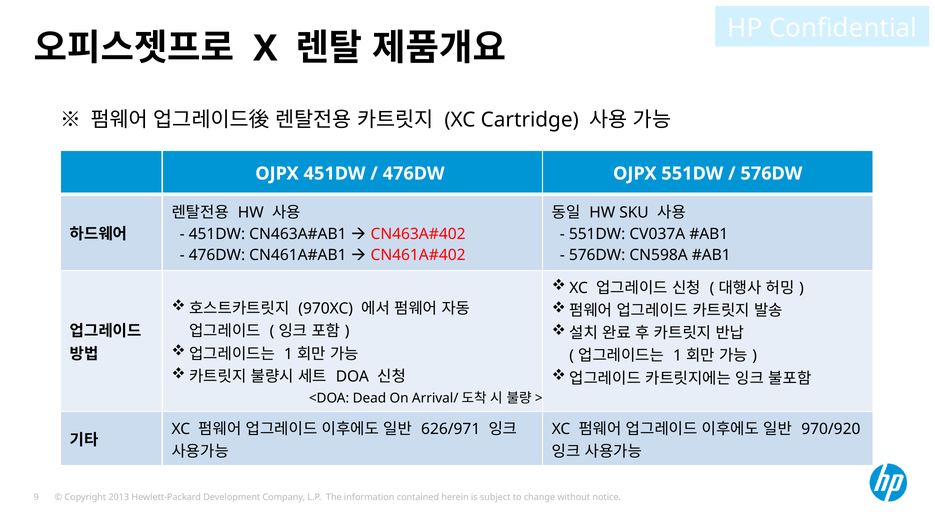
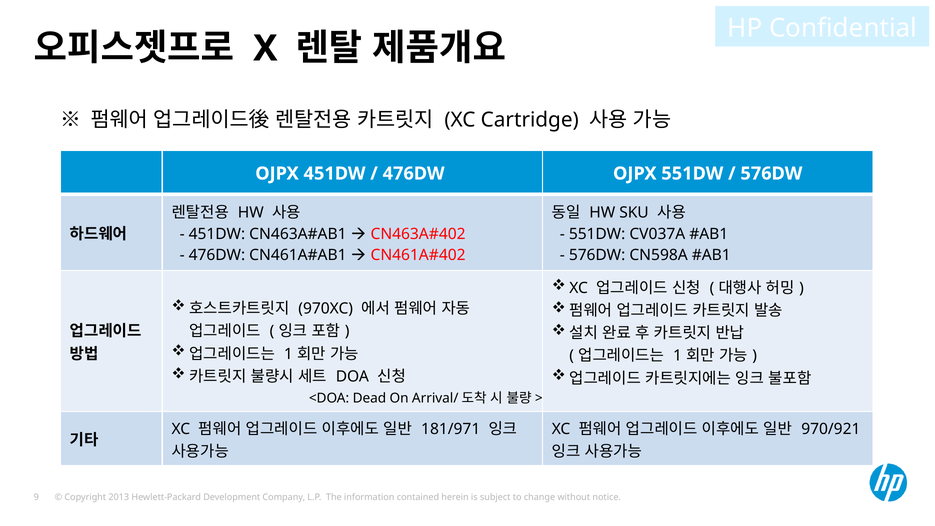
626/971: 626/971 -> 181/971 (451, 429)
970/920: 970/920 -> 970/921 (831, 429)
